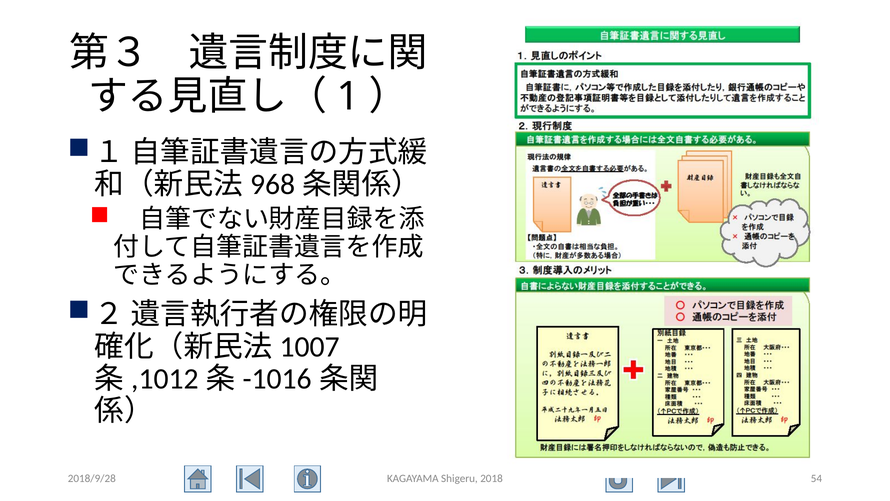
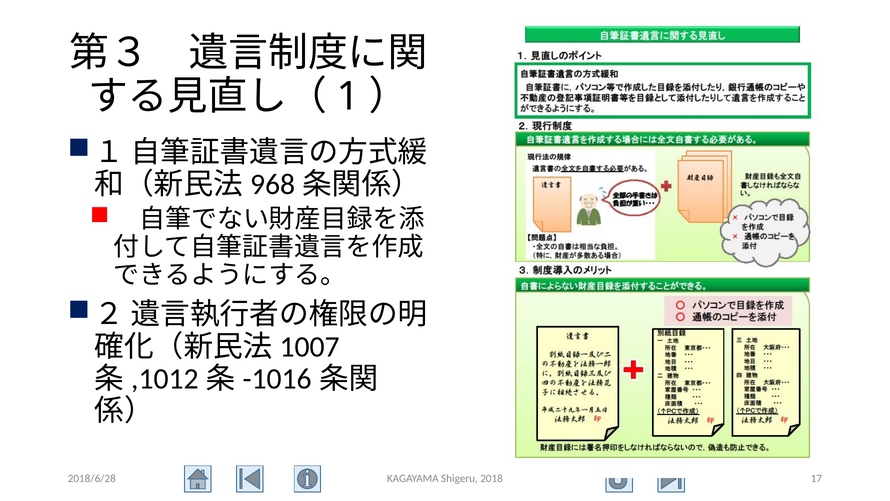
2018/9/28: 2018/9/28 -> 2018/6/28 (92, 478)
54: 54 -> 17 (816, 478)
